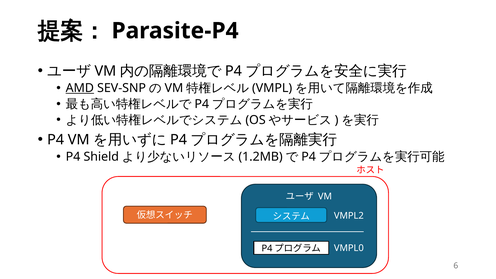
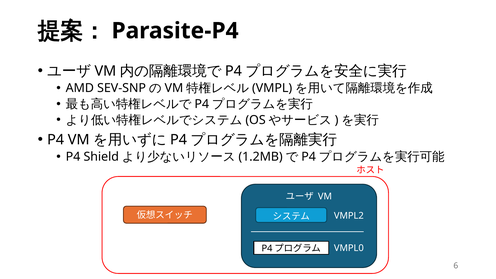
AMD underline: present -> none (80, 88)
